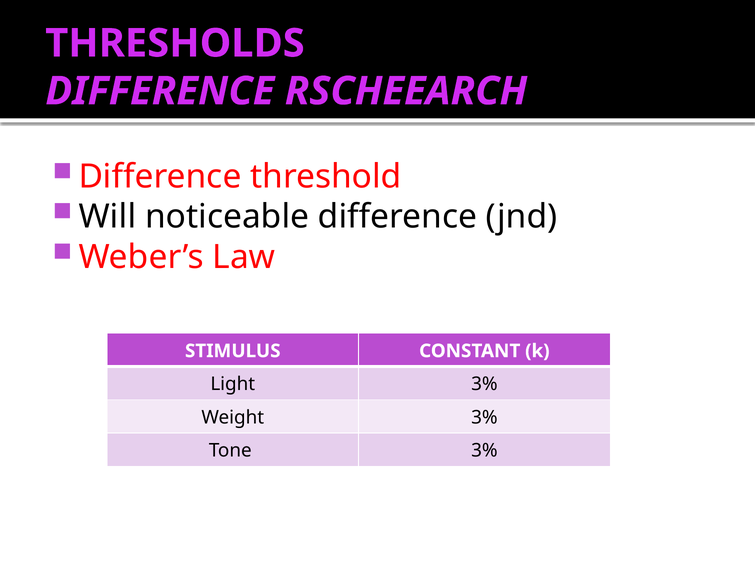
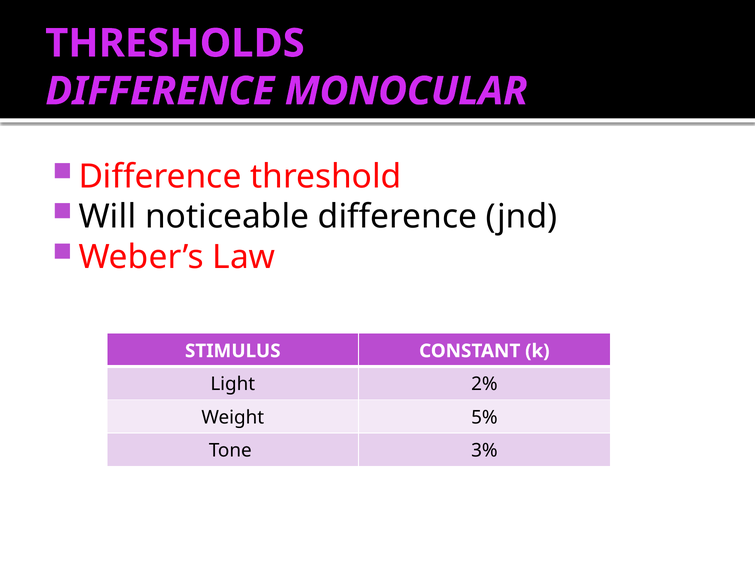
RSCHEEARCH: RSCHEEARCH -> MONOCULAR (406, 91)
Light 3%: 3% -> 2% (484, 384)
Weight 3%: 3% -> 5% (484, 418)
